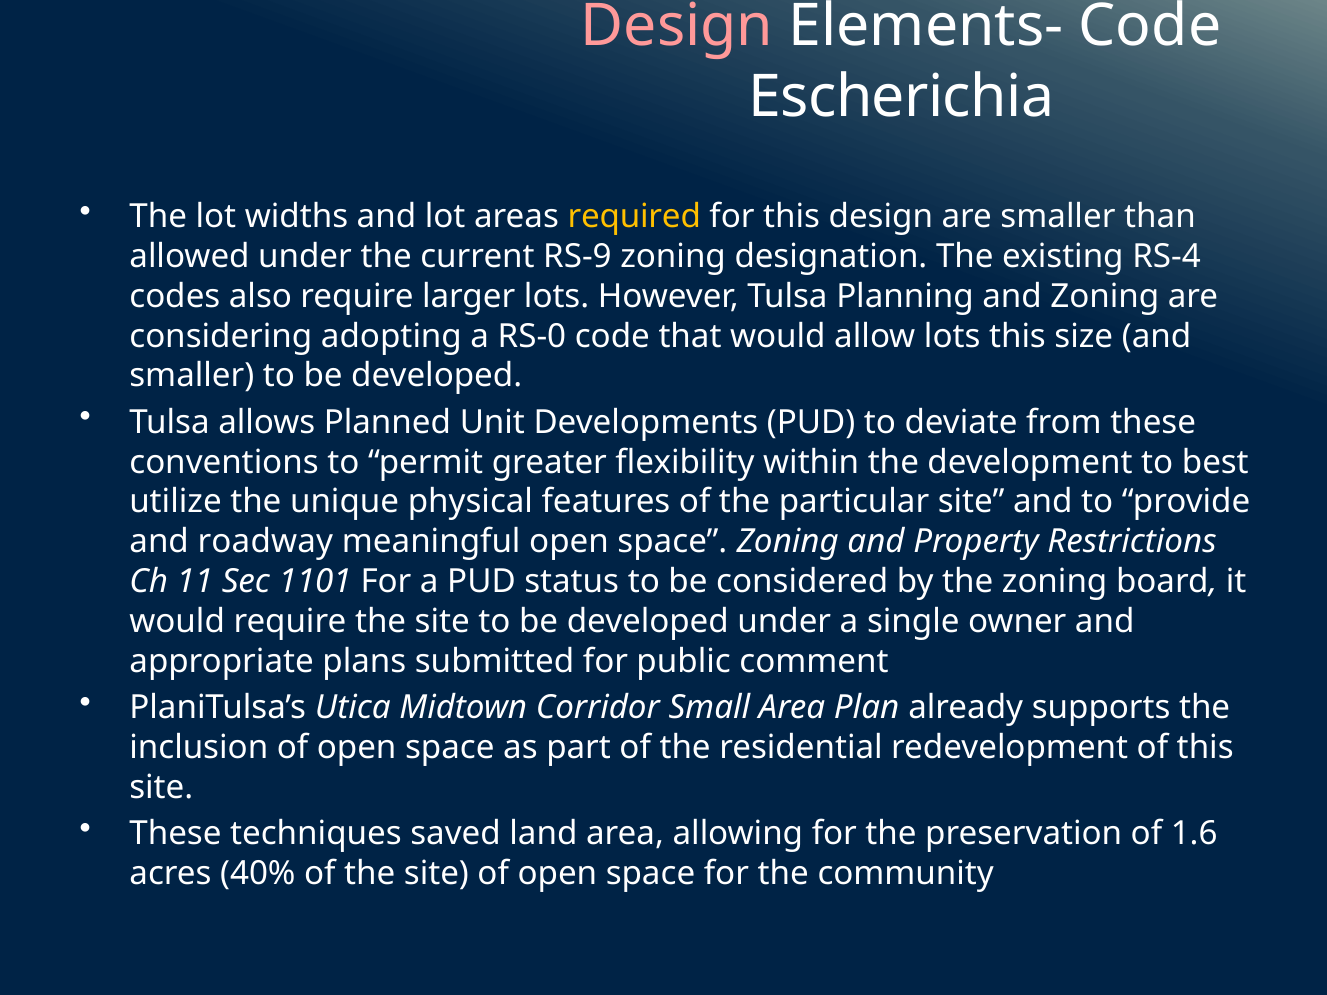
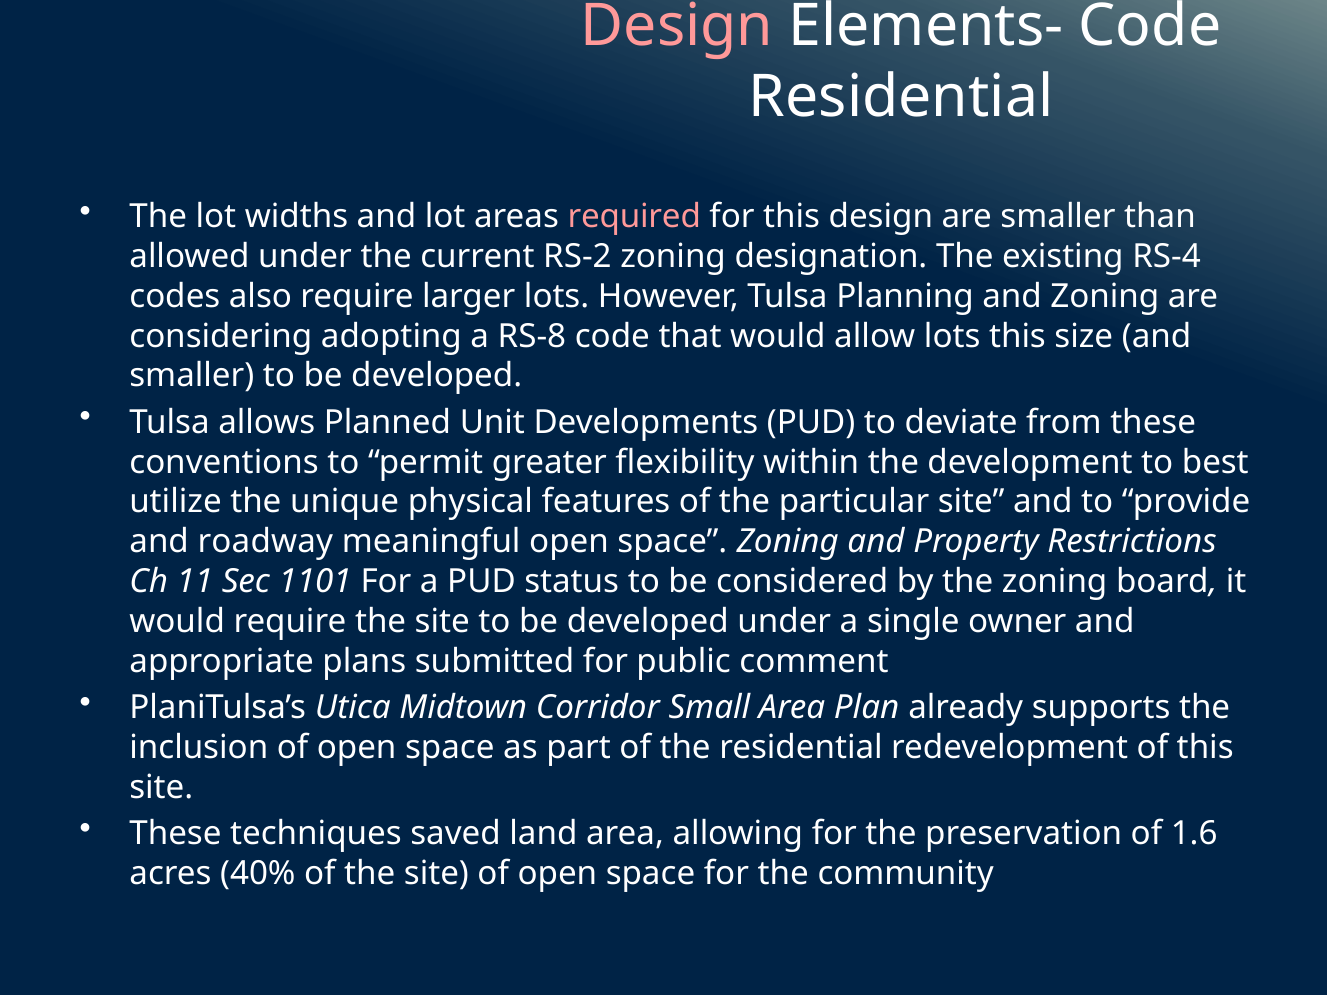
Escherichia: Escherichia -> Residential (901, 97)
required colour: yellow -> pink (634, 217)
RS-9: RS-9 -> RS-2 (577, 257)
RS-0: RS-0 -> RS-8 (532, 336)
